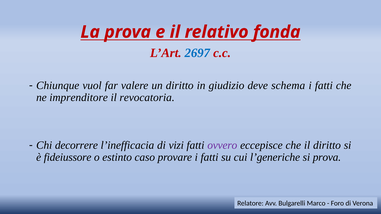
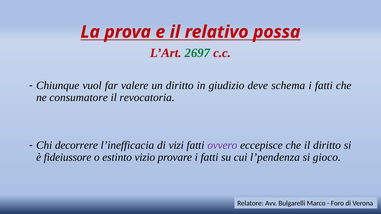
fonda: fonda -> possa (277, 32)
2697 colour: blue -> green (197, 53)
imprenditore: imprenditore -> consumatore (79, 98)
caso: caso -> vizio (145, 157)
l’generiche: l’generiche -> l’pendenza (275, 157)
si prova: prova -> gioco (327, 157)
